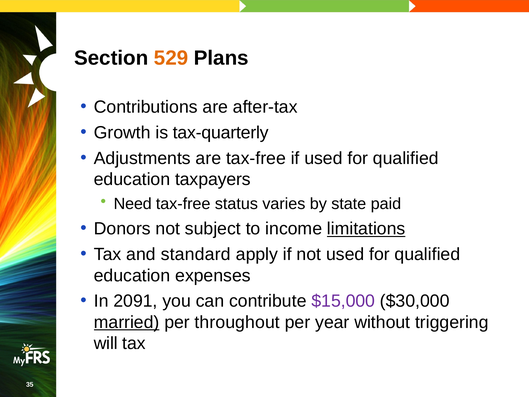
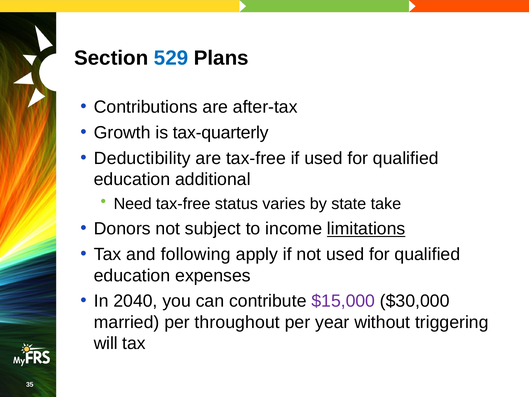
529 colour: orange -> blue (171, 58)
Adjustments: Adjustments -> Deductibility (142, 158)
taxpayers: taxpayers -> additional (213, 179)
paid: paid -> take (386, 204)
standard: standard -> following (196, 254)
2091: 2091 -> 2040 (135, 301)
married underline: present -> none (127, 322)
